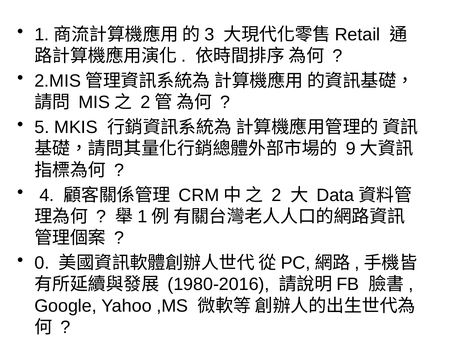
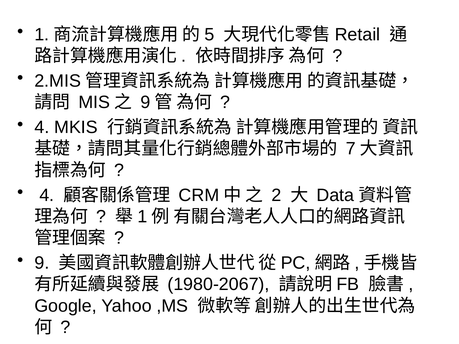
3: 3 -> 5 (209, 35)
2: 2 -> 9 (145, 102)
5: 5 -> 4 (42, 127)
9: 9 -> 7 (351, 149)
0: 0 -> 9 (42, 263)
1980-2016: 1980-2016 -> 1980-2067 (218, 285)
